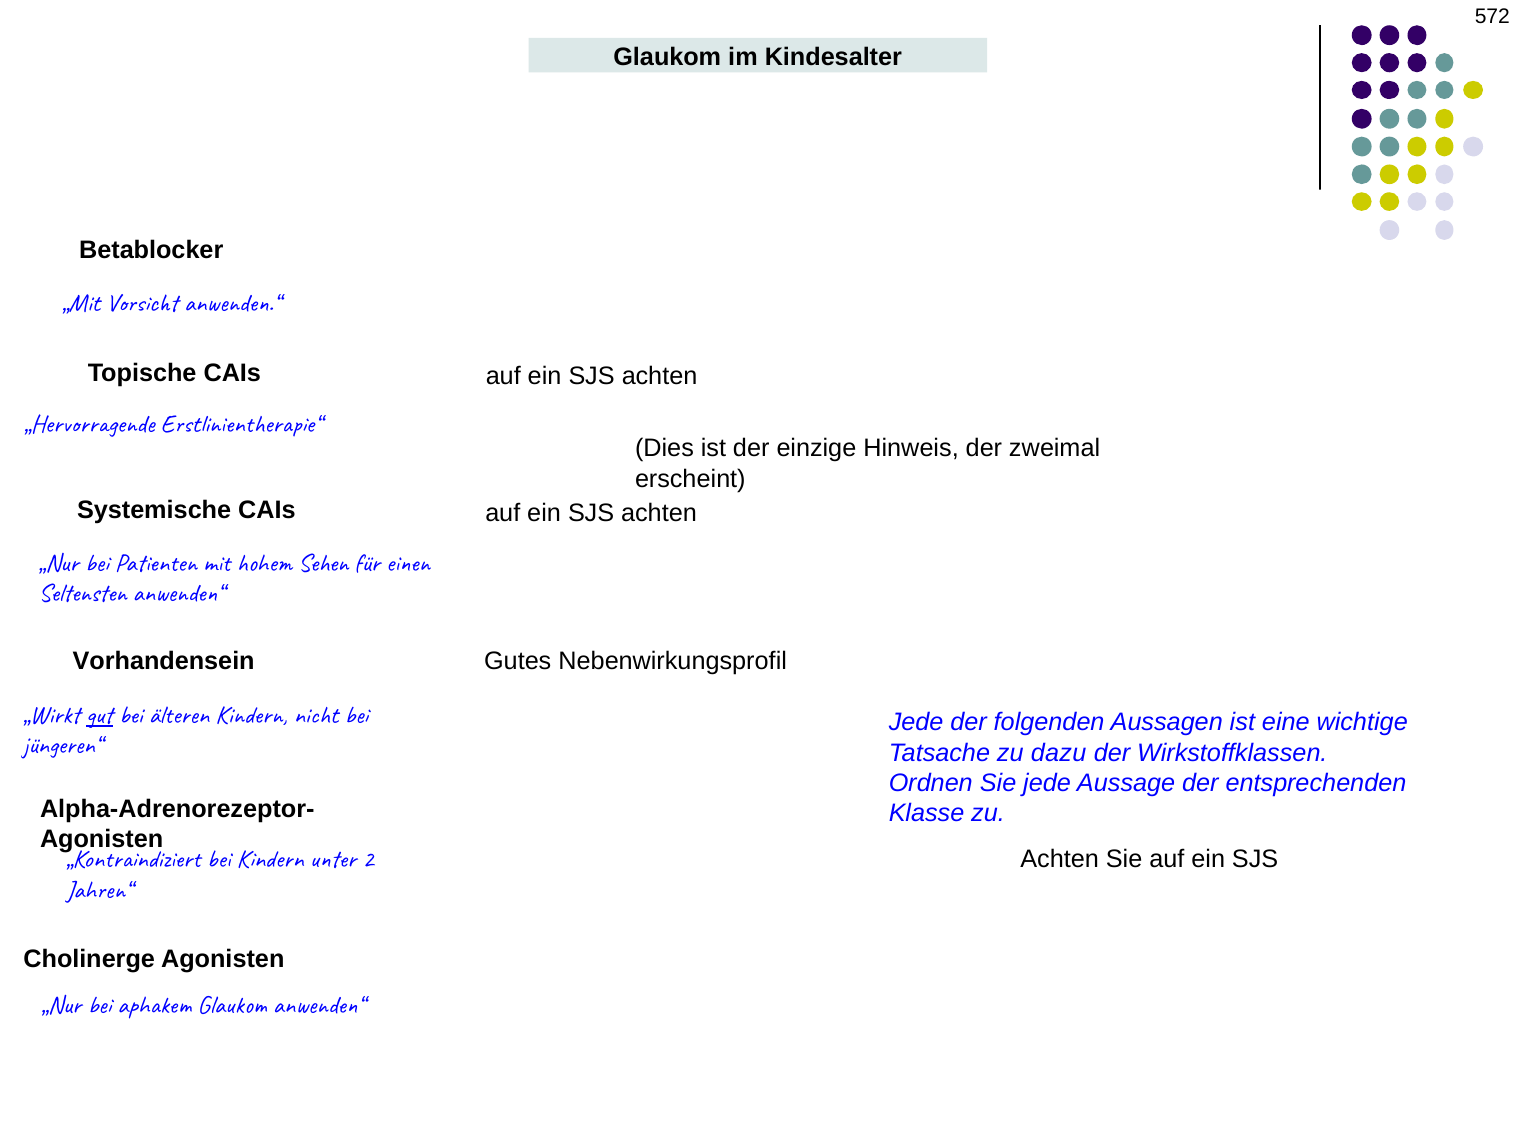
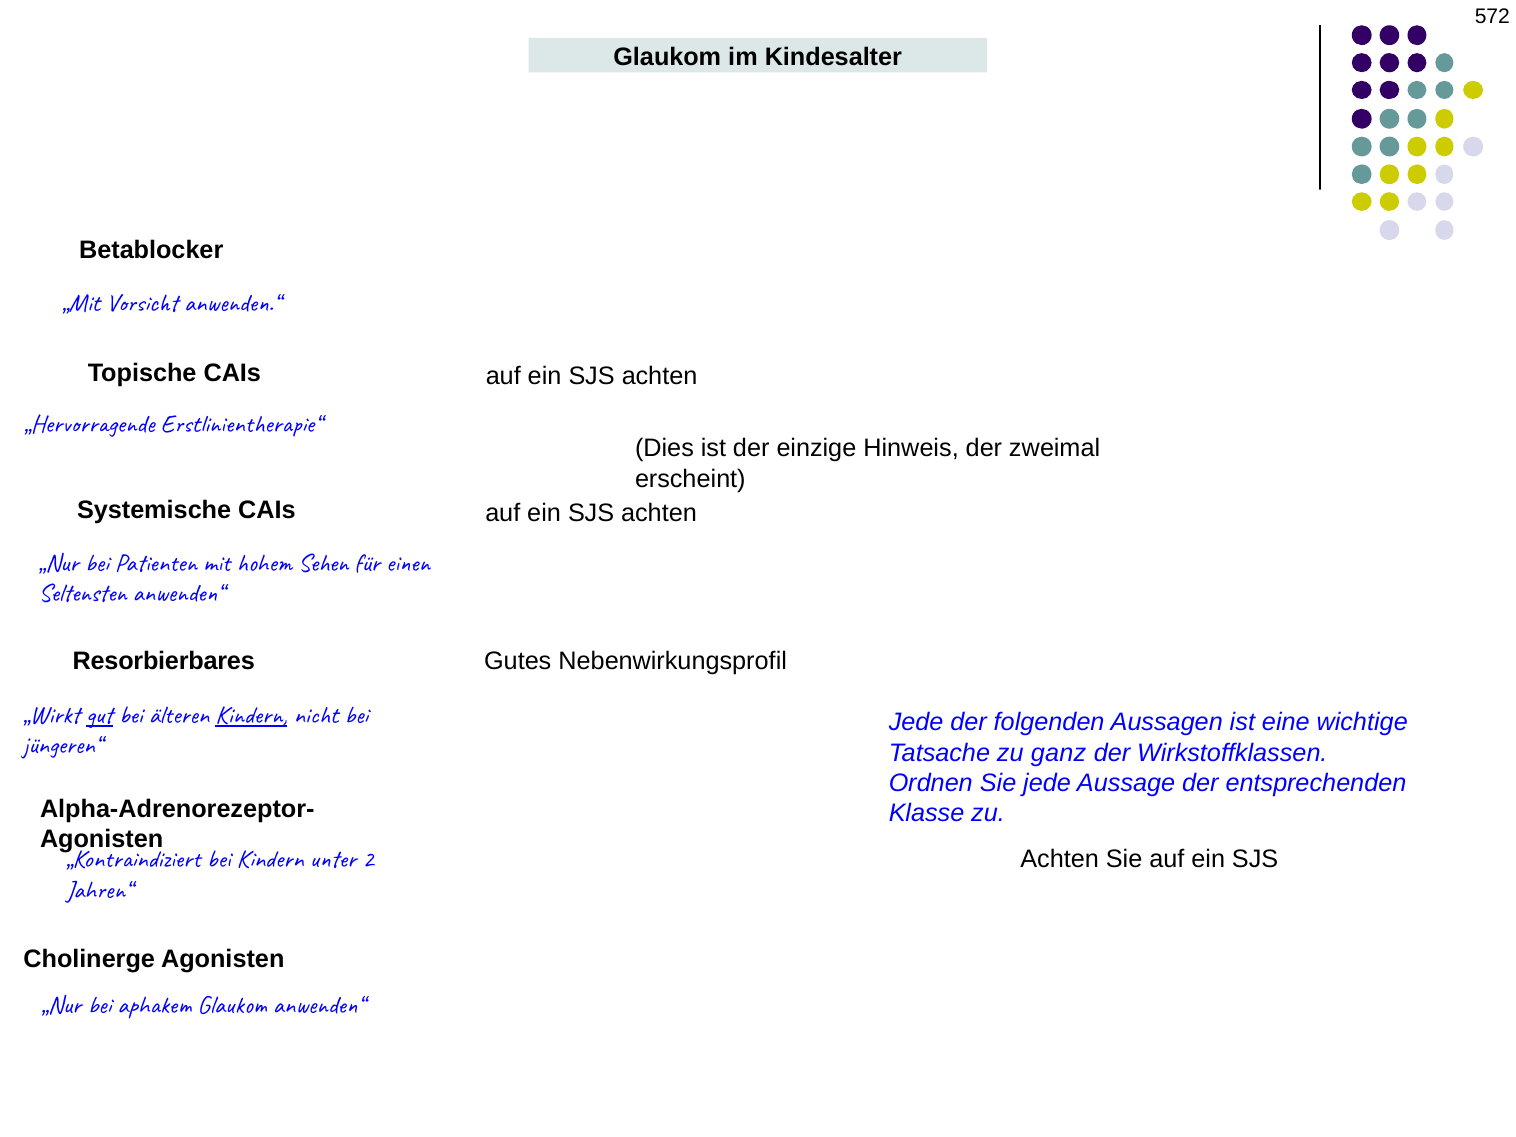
Vorhandensein: Vorhandensein -> Resorbierbares (164, 661)
Kindern underline: none -> present (251, 715)
dazu: dazu -> ganz (1059, 753)
